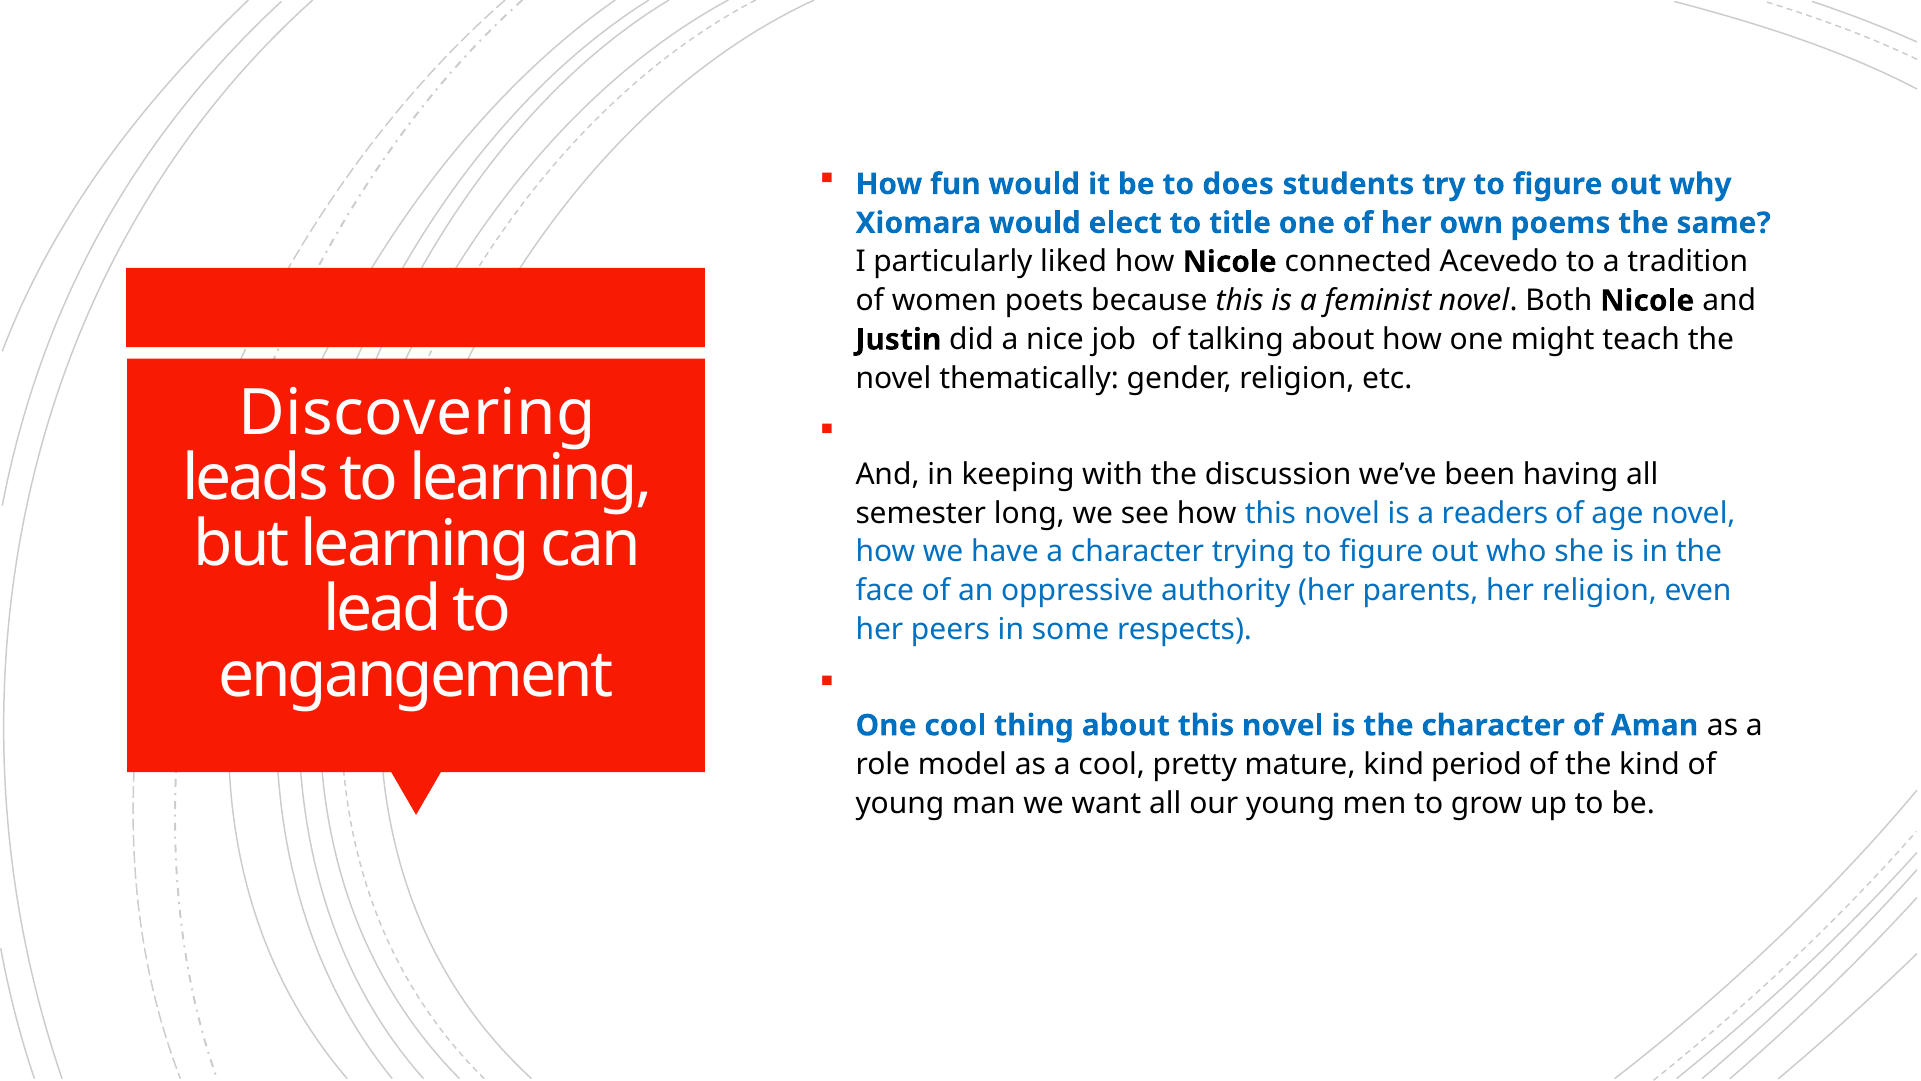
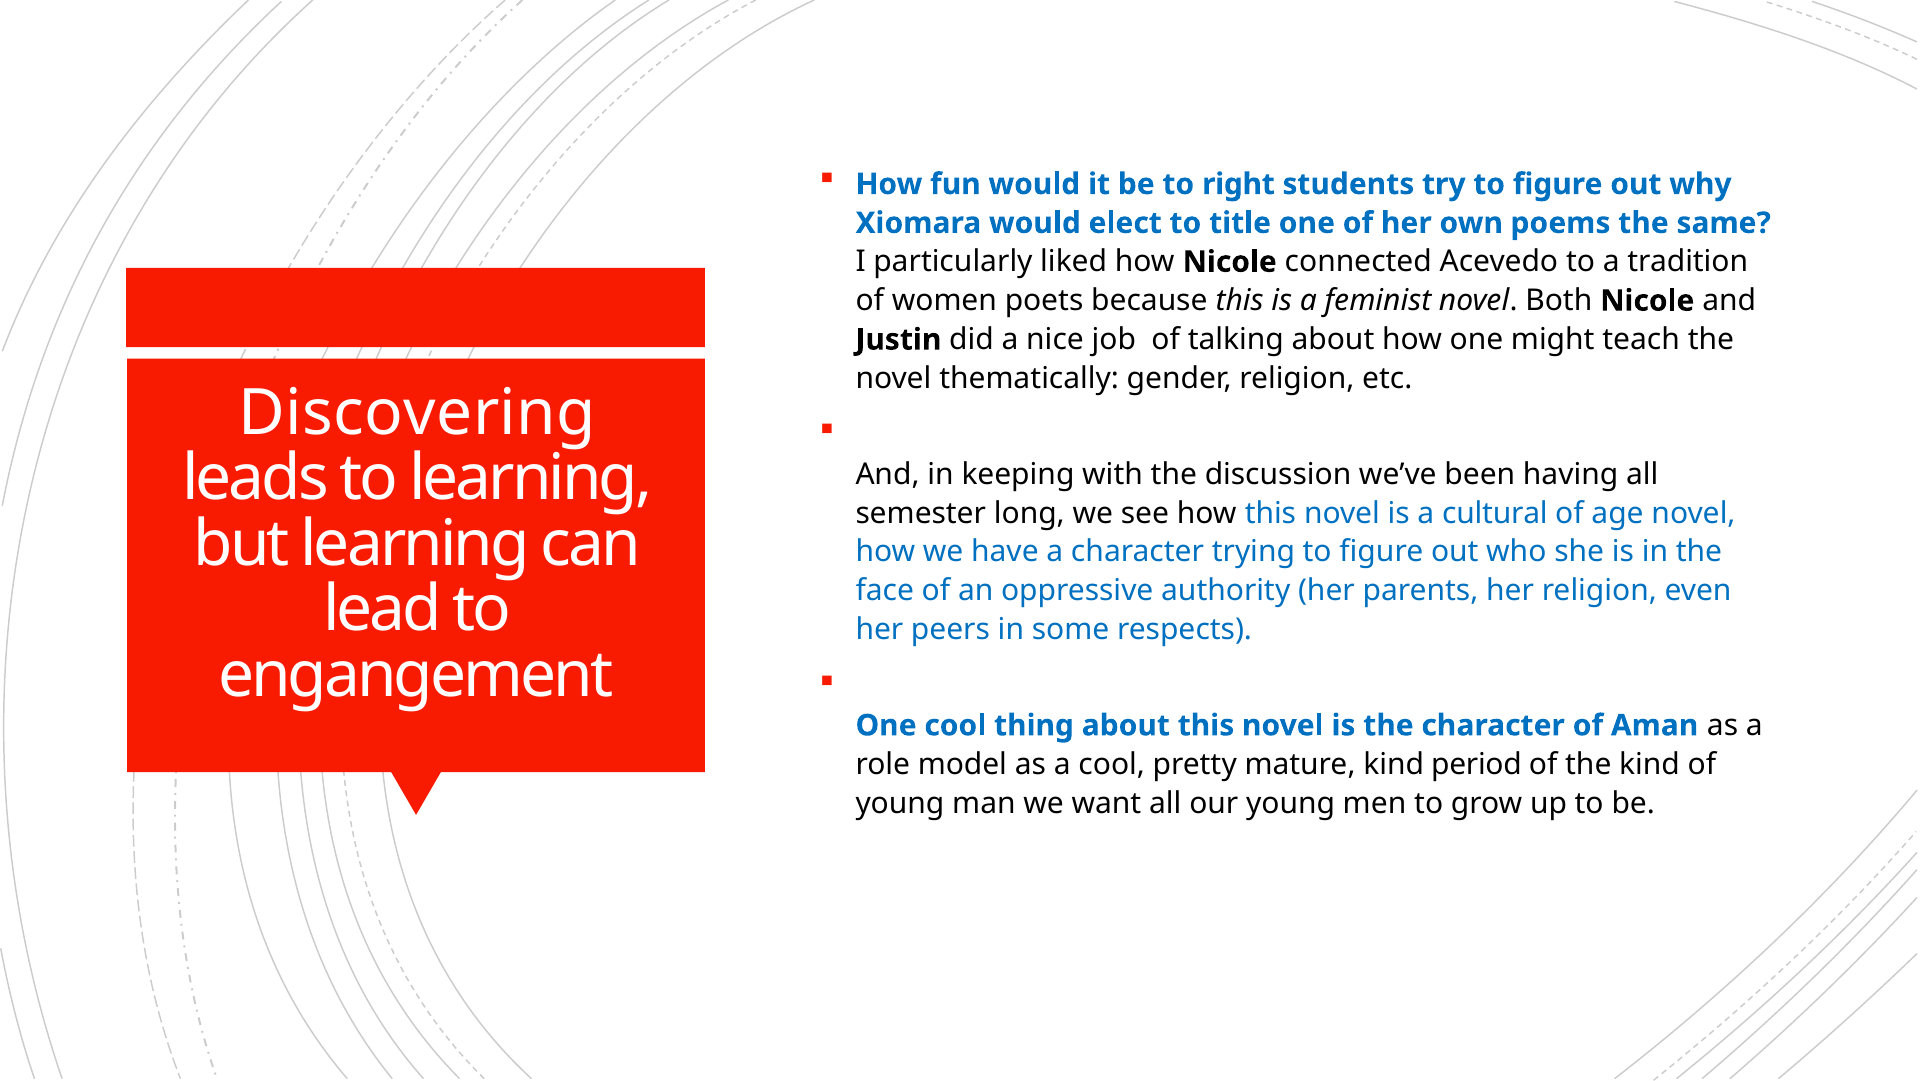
does: does -> right (1238, 184)
readers: readers -> cultural (1495, 513)
